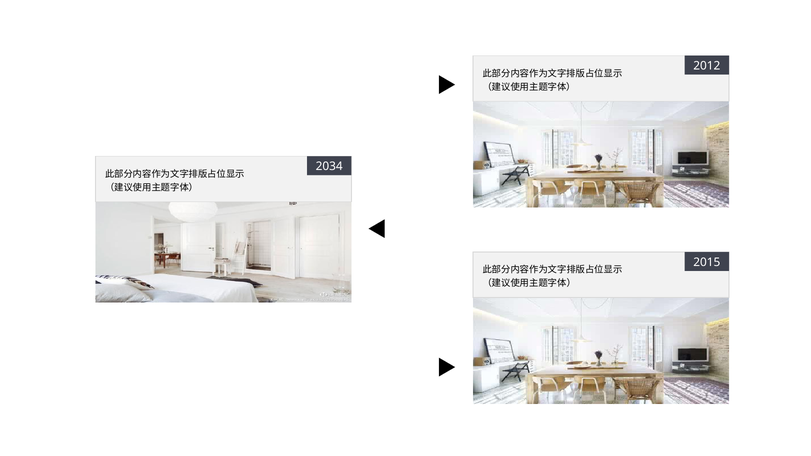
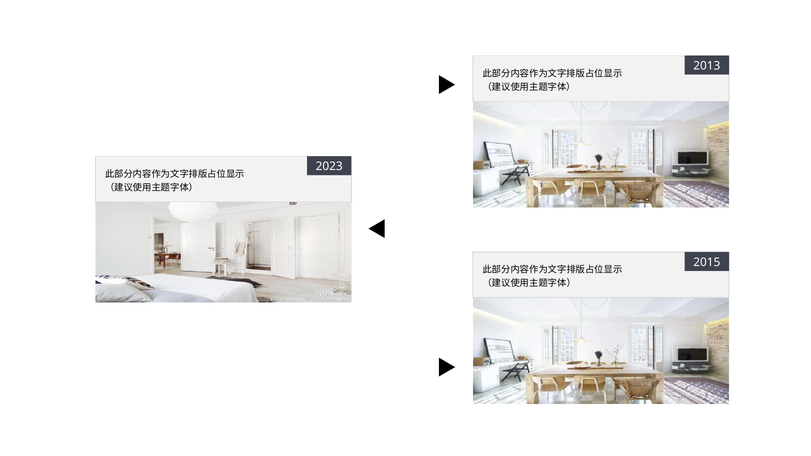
2012: 2012 -> 2013 (707, 66)
2034: 2034 -> 2023 (329, 167)
